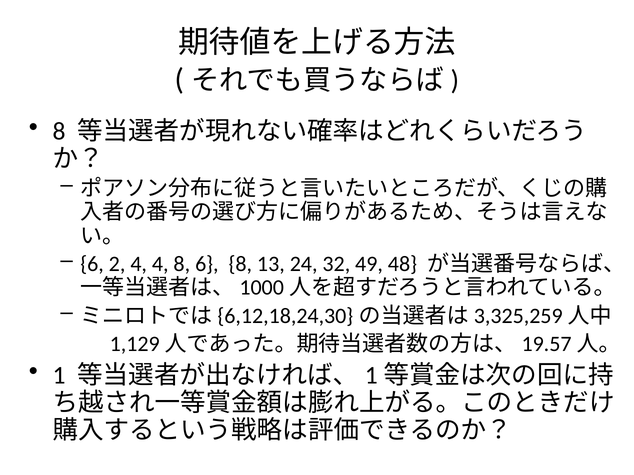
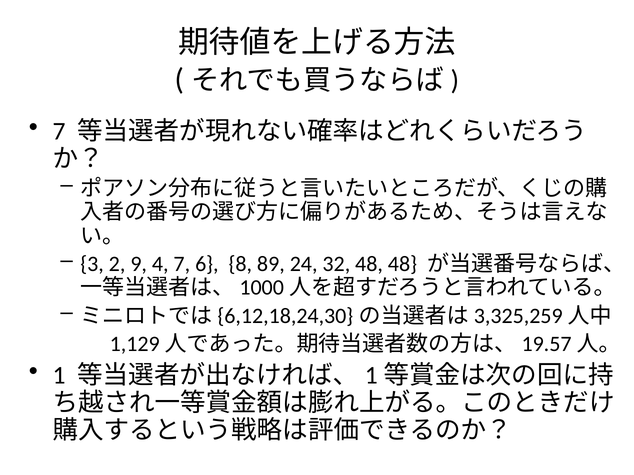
8: 8 -> 7 (59, 131)
6: 6 -> 3 (92, 264)
2 4: 4 -> 9 (139, 264)
4 8: 8 -> 7 (182, 264)
13: 13 -> 89 (271, 264)
32 49: 49 -> 48 (369, 264)
